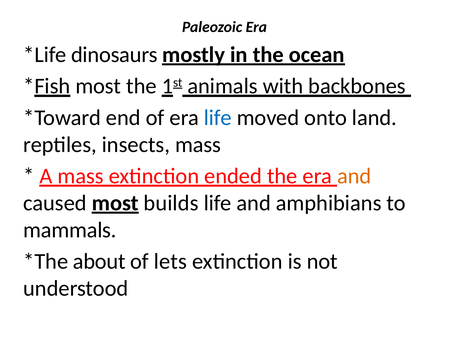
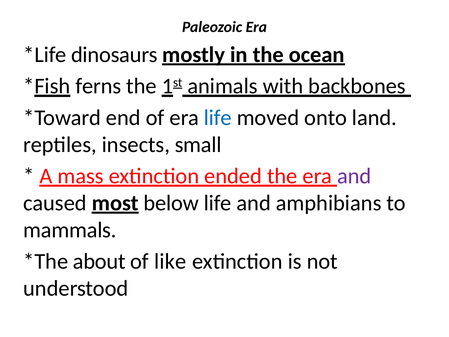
most: most -> ferns (98, 86)
insects mass: mass -> small (198, 145)
and colour: orange -> purple (354, 176)
builds: builds -> below (171, 203)
lets: lets -> like (170, 261)
